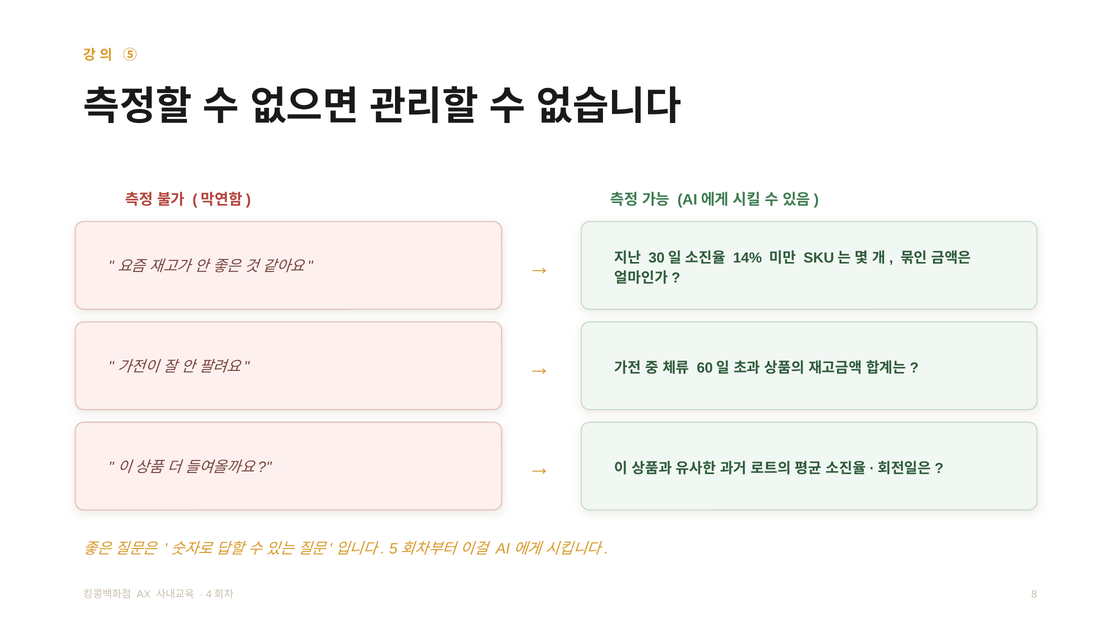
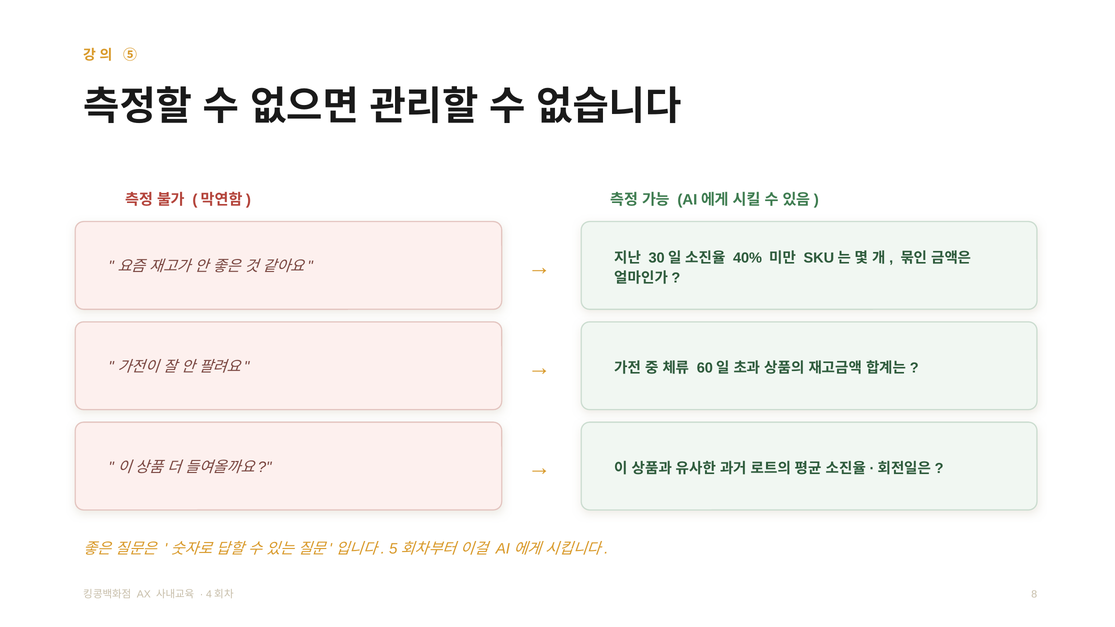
14%: 14% -> 40% (748, 258)
